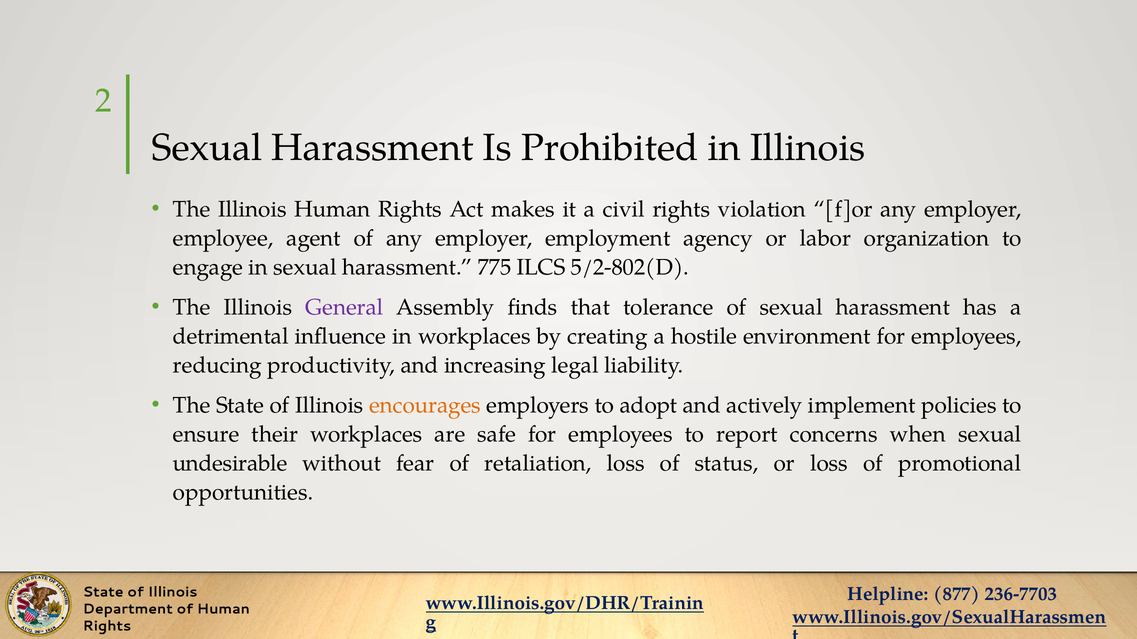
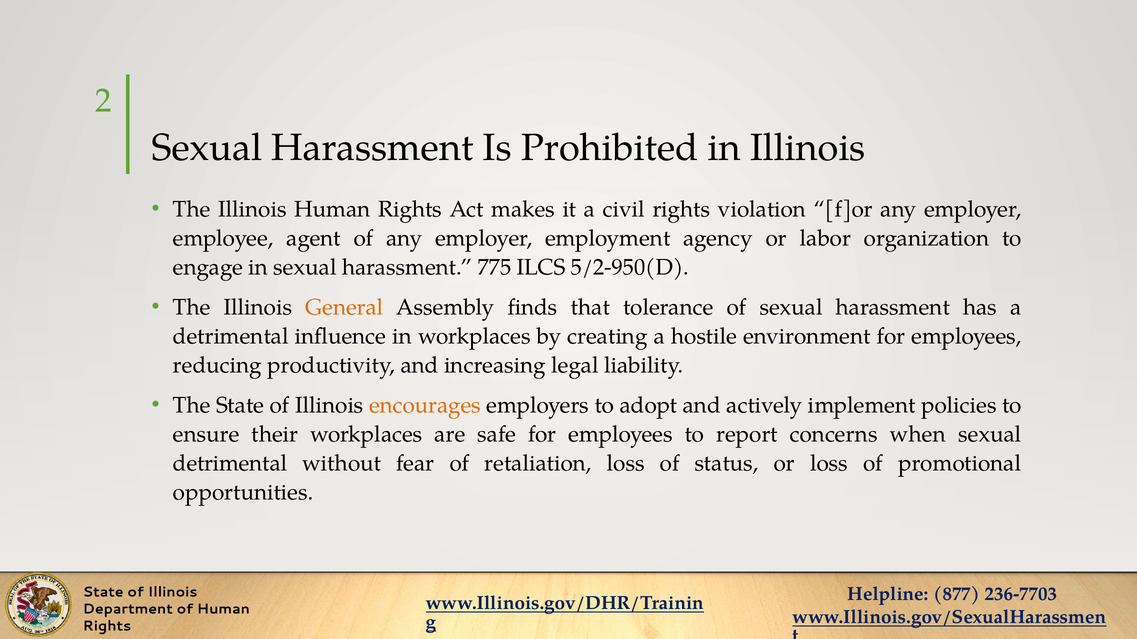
5/2-802(D: 5/2-802(D -> 5/2-950(D (630, 268)
General colour: purple -> orange (344, 308)
undesirable: undesirable -> detrimental (230, 464)
